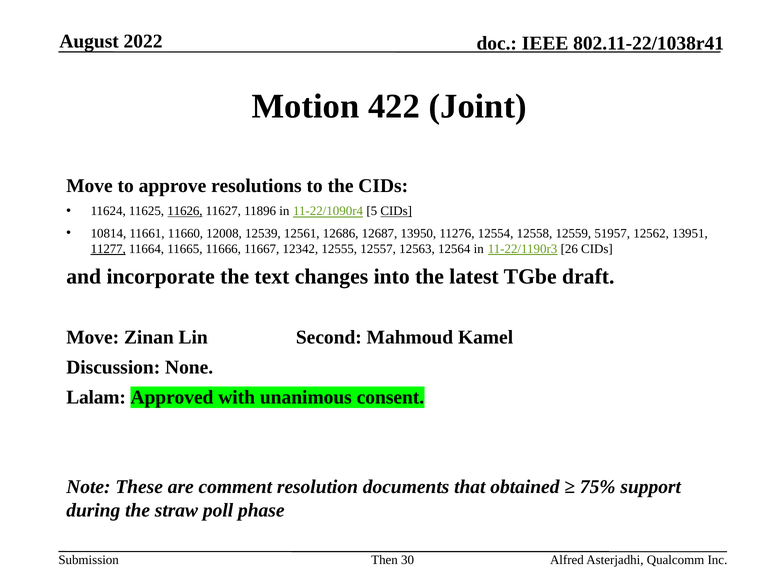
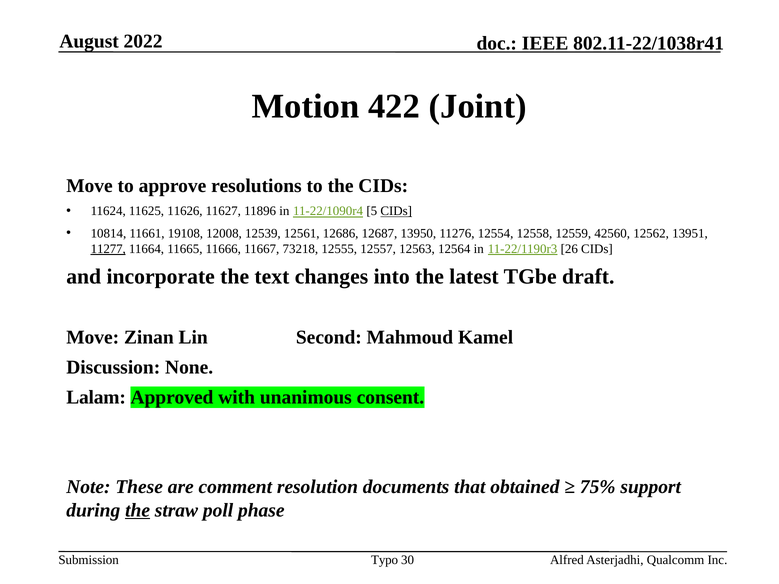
11626 underline: present -> none (185, 211)
11660: 11660 -> 19108 (185, 233)
51957: 51957 -> 42560 (612, 233)
12342: 12342 -> 73218 (300, 249)
the underline: none -> present (138, 510)
Then: Then -> Typo (385, 560)
